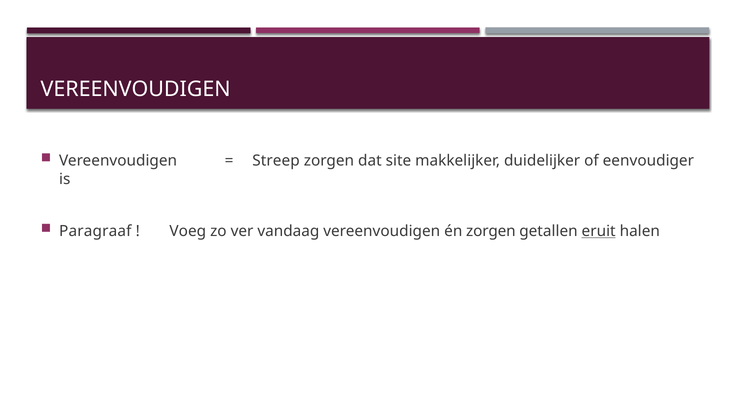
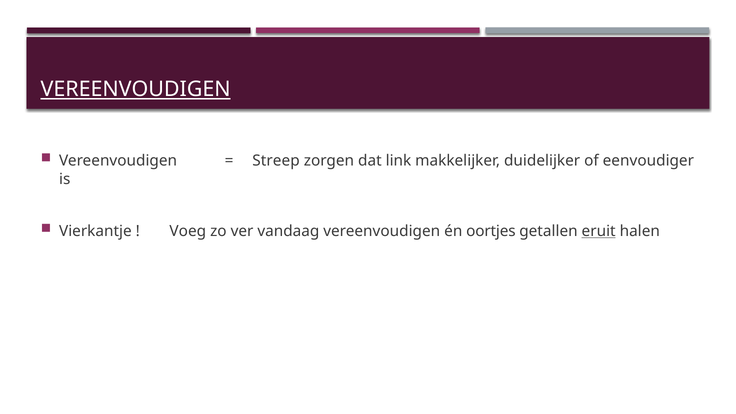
VEREENVOUDIGEN underline: none -> present (136, 89)
site: site -> link (398, 161)
Paragraaf: Paragraaf -> Vierkantje (95, 231)
én zorgen: zorgen -> oortjes (491, 231)
